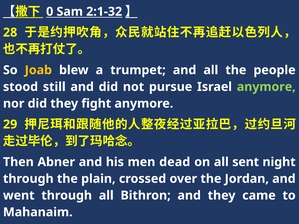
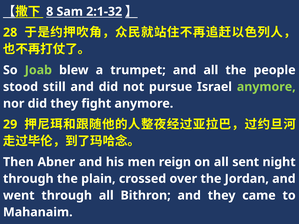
0: 0 -> 8 (50, 12)
Joab colour: yellow -> light green (38, 70)
dead: dead -> reign (175, 162)
